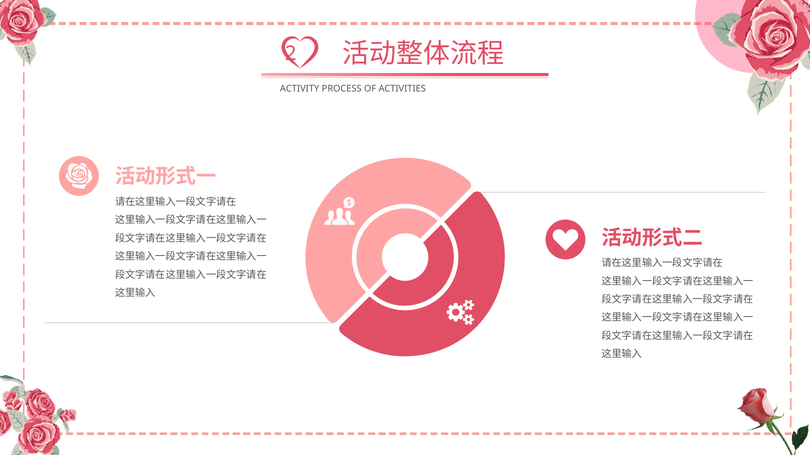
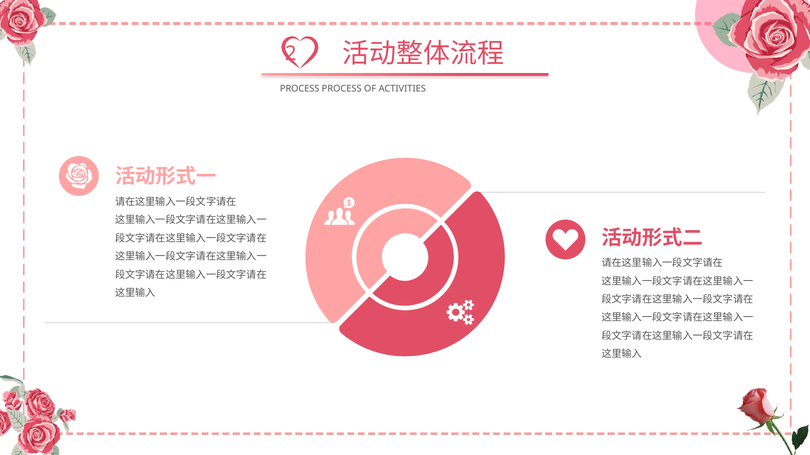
ACTIVITY: ACTIVITY -> PROCESS (300, 89)
